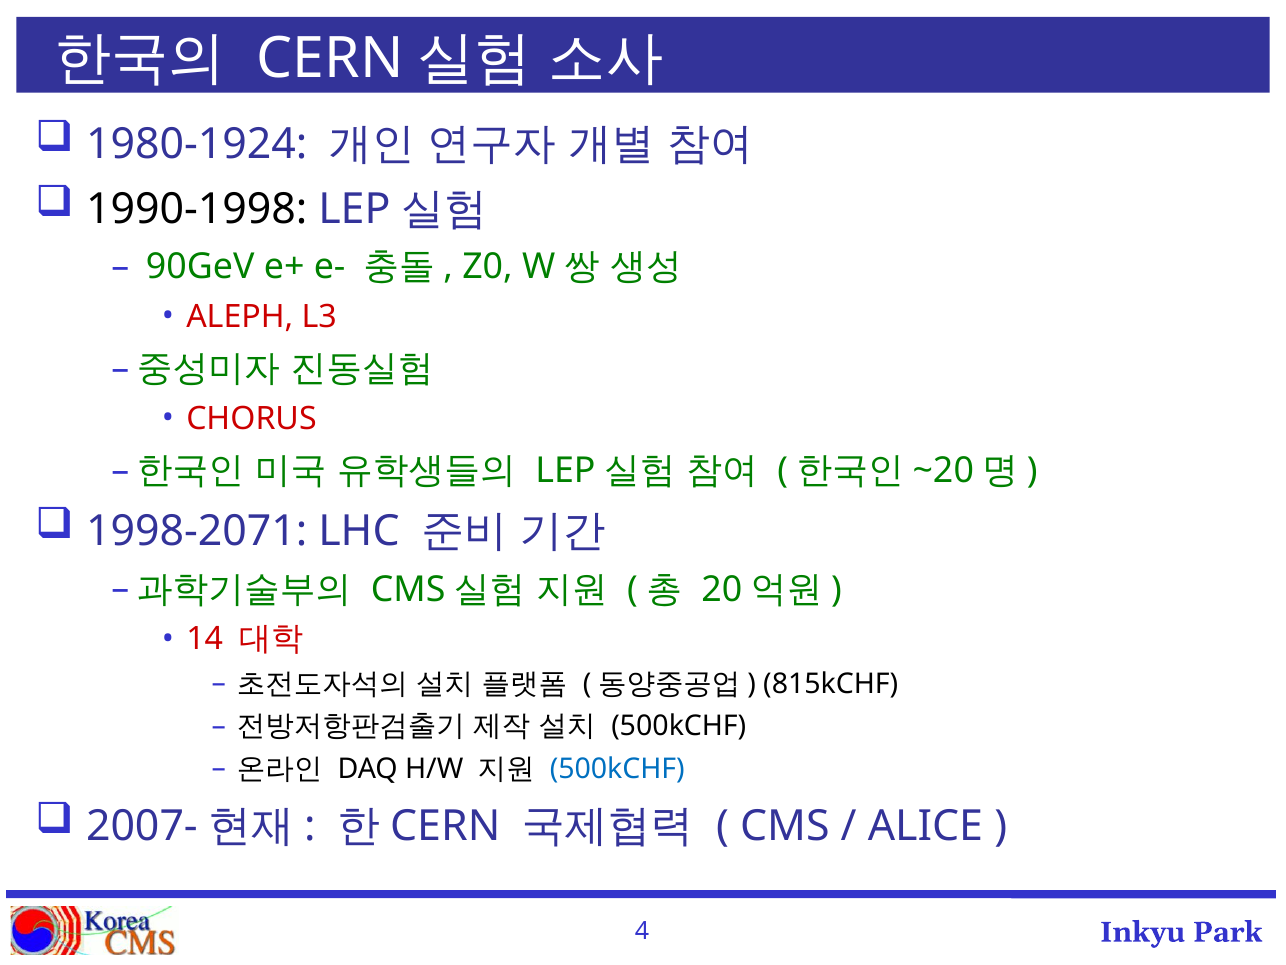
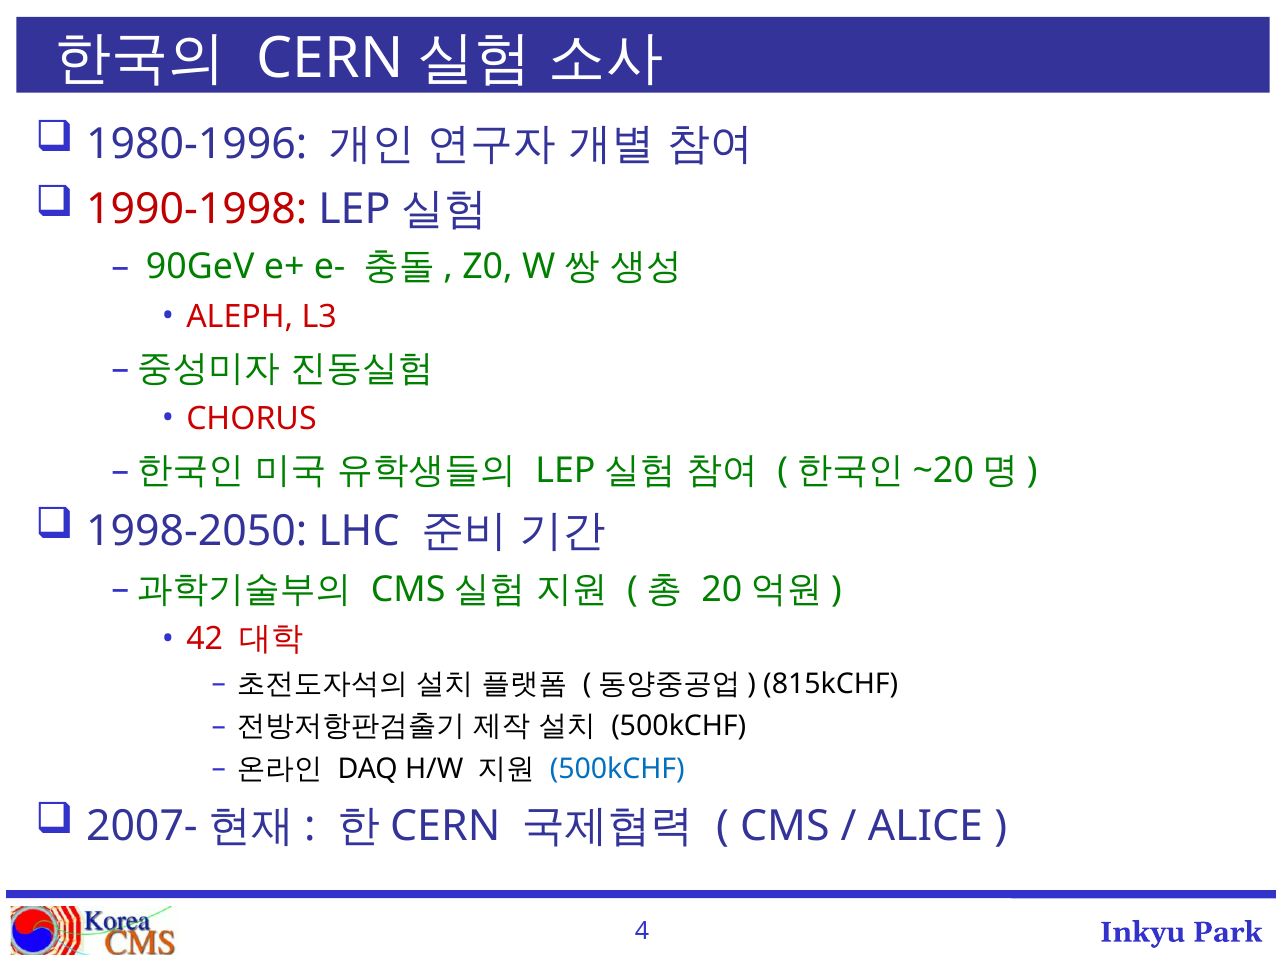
1980-1924: 1980-1924 -> 1980-1996 (197, 145)
1990-1998 colour: black -> red (197, 209)
1998-2071: 1998-2071 -> 1998-2050 (197, 531)
14: 14 -> 42 (205, 639)
